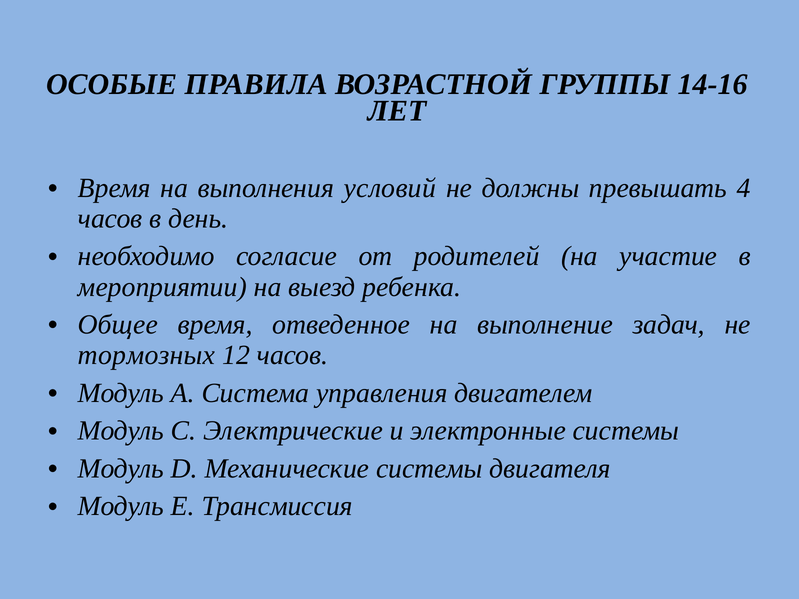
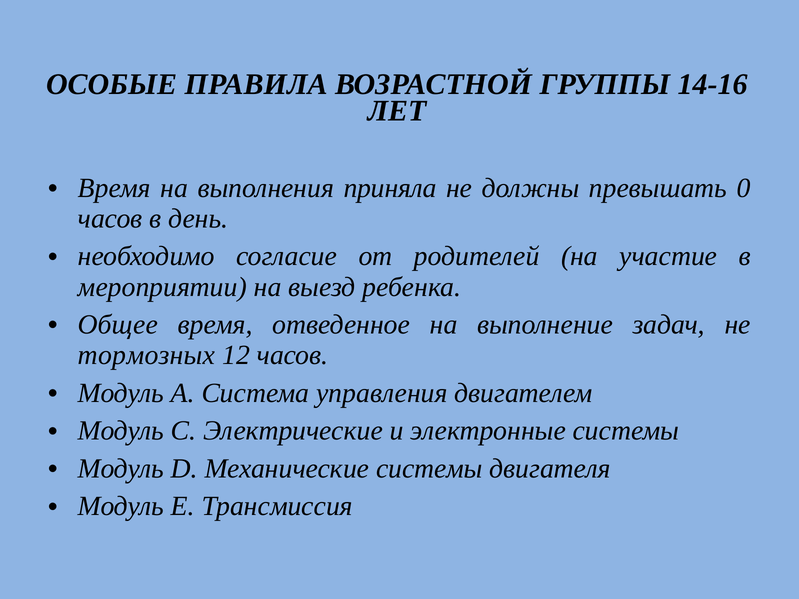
условий: условий -> приняла (390, 188)
4: 4 -> 0 (744, 188)
